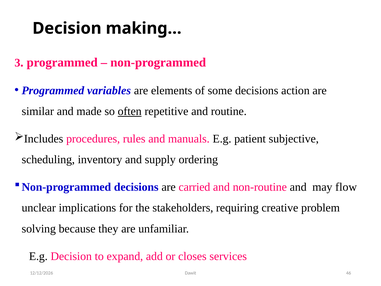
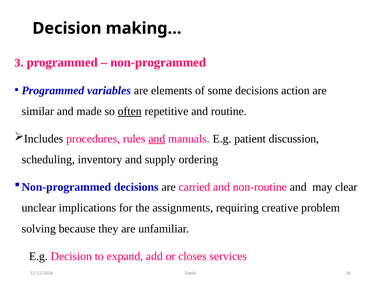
and underline: none -> present (157, 139)
subjective: subjective -> discussion (294, 139)
flow: flow -> clear (346, 187)
stakeholders: stakeholders -> assignments (183, 208)
